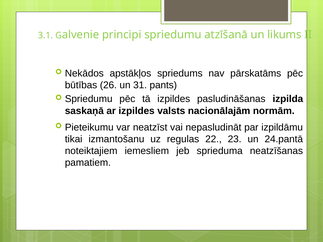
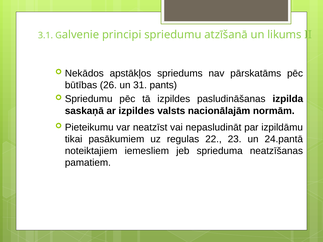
izmantošanu: izmantošanu -> pasākumiem (116, 139)
